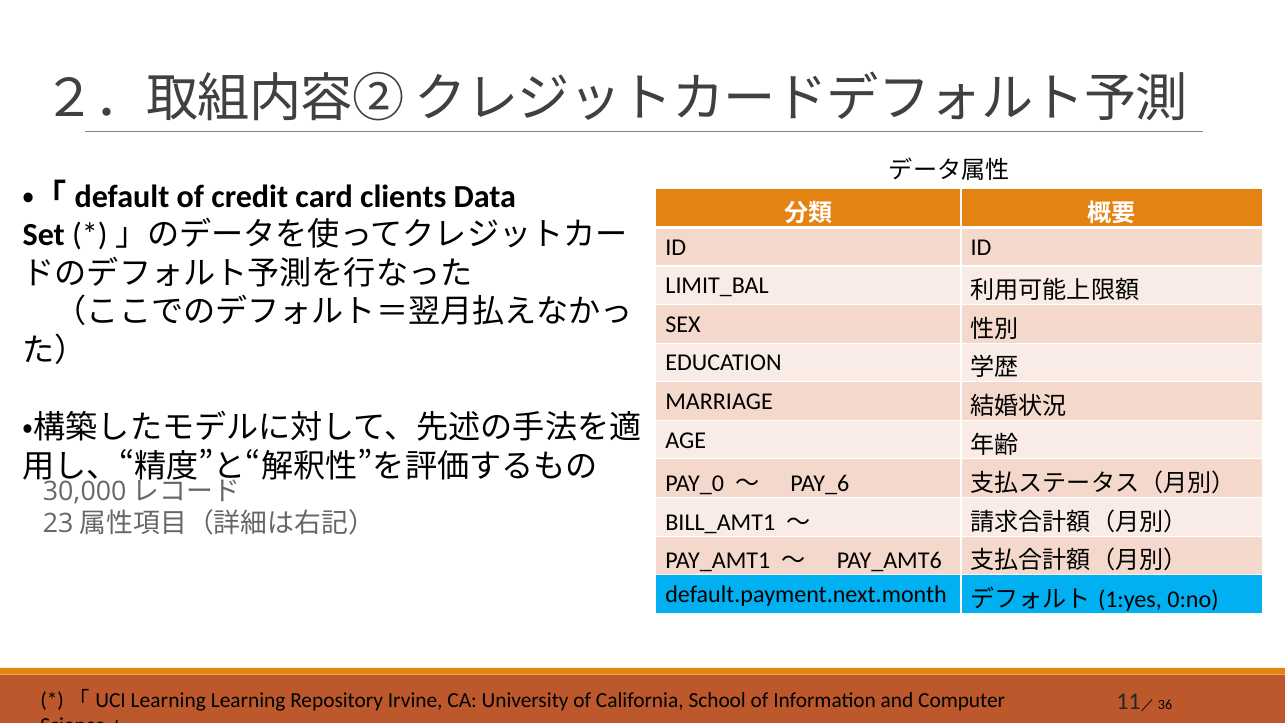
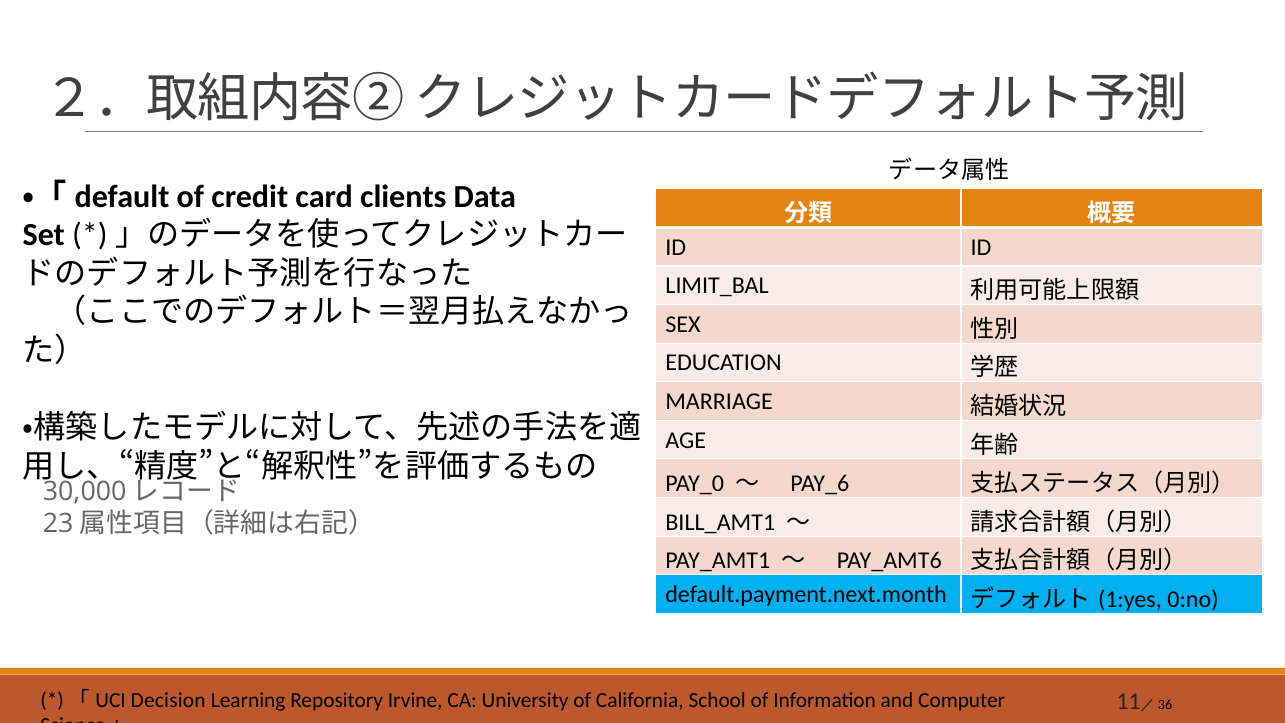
Learning: Learning -> Decision (168, 700)
